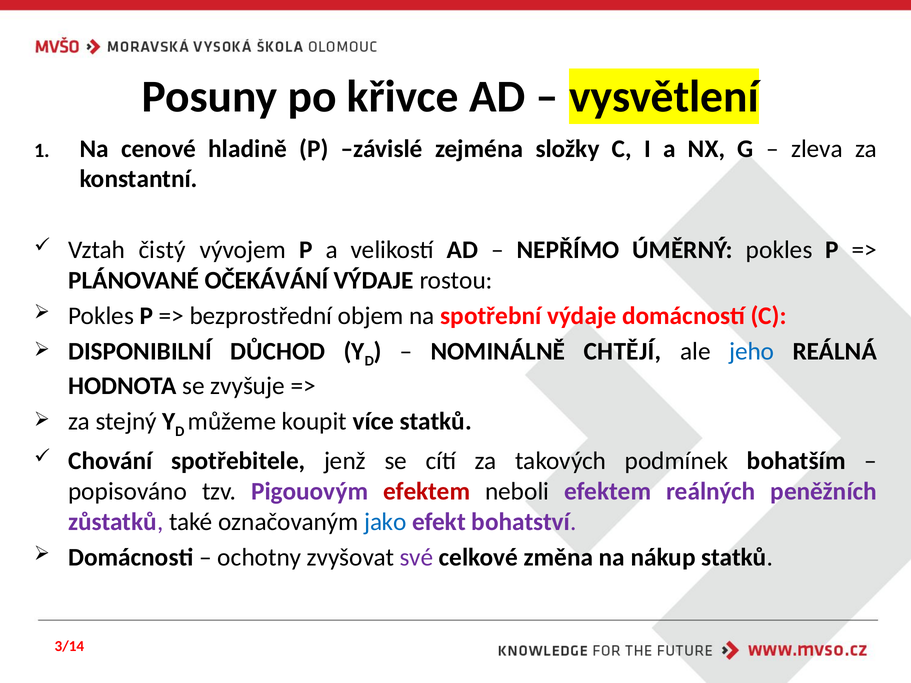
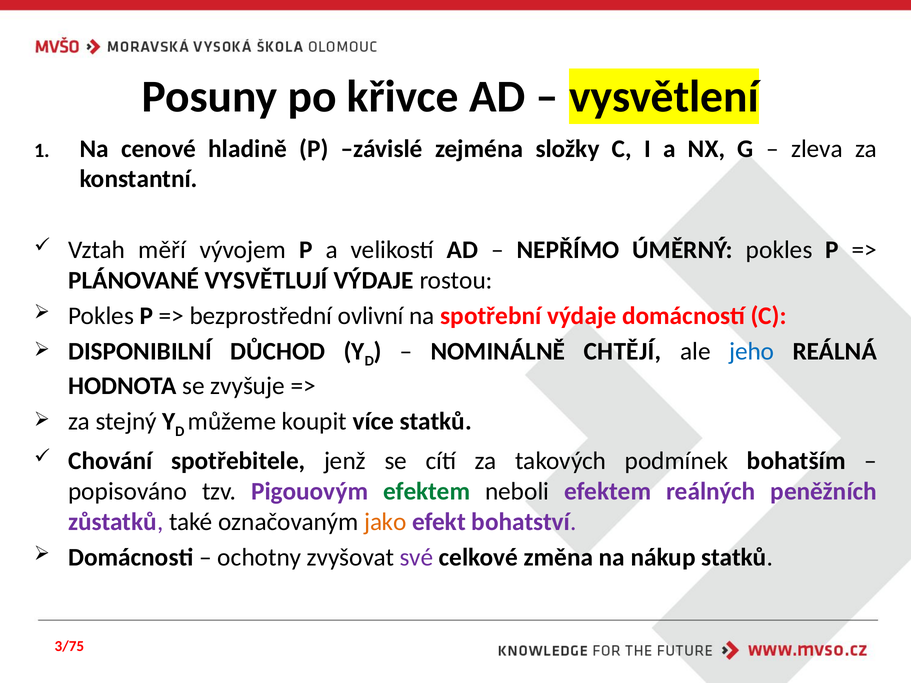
čistý: čistý -> měří (162, 250)
OČEKÁVÁNÍ: OČEKÁVÁNÍ -> VYSVĚTLUJÍ (266, 281)
objem: objem -> ovlivní (371, 316)
efektem colour: red -> green (427, 492)
jako colour: blue -> orange (385, 522)
3/14: 3/14 -> 3/75 (69, 646)
